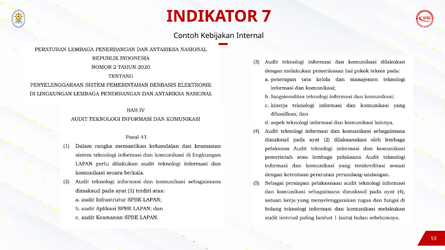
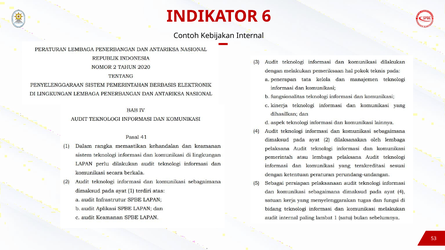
7: 7 -> 6 (266, 16)
